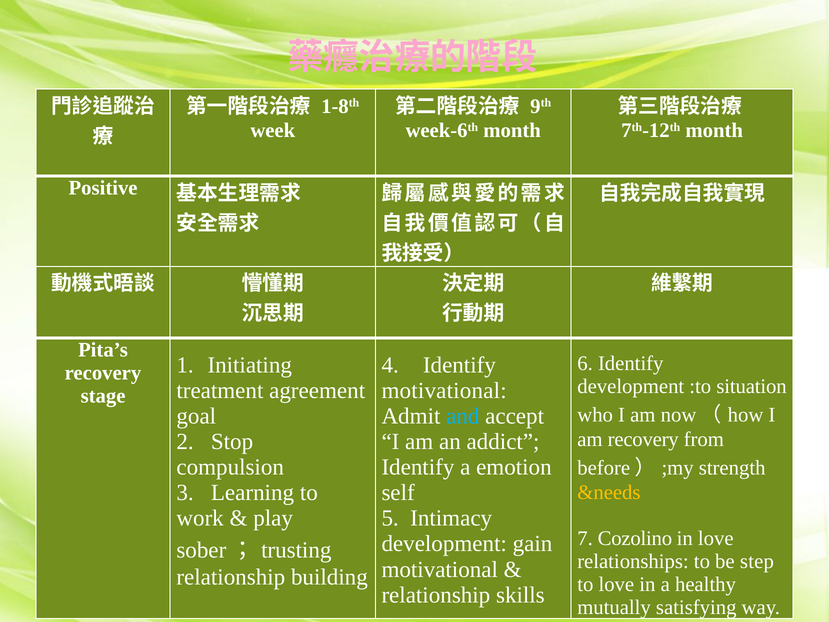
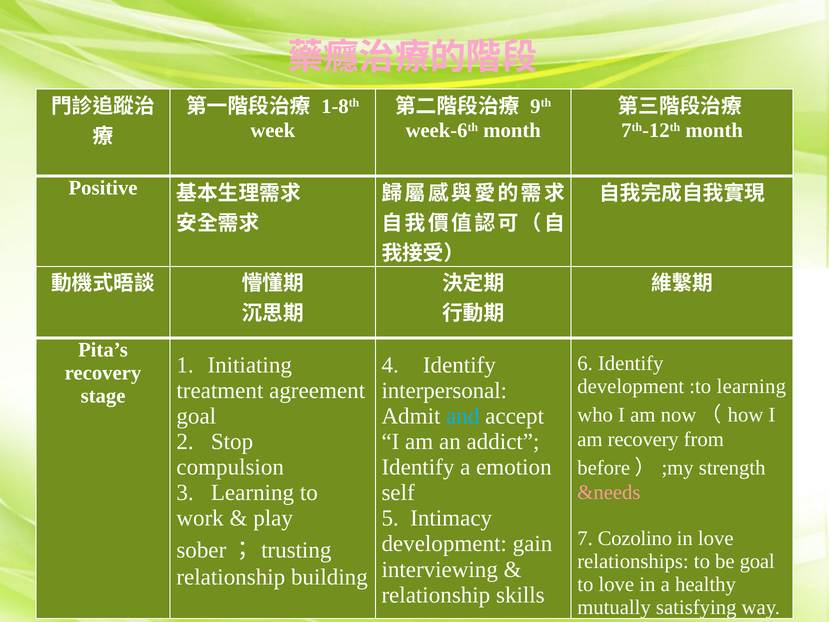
:to situation: situation -> learning (751, 386)
motivational: motivational -> interpersonal (444, 390)
&needs colour: yellow -> pink (609, 492)
be step: step -> goal (757, 561)
motivational: motivational -> interviewing (440, 569)
